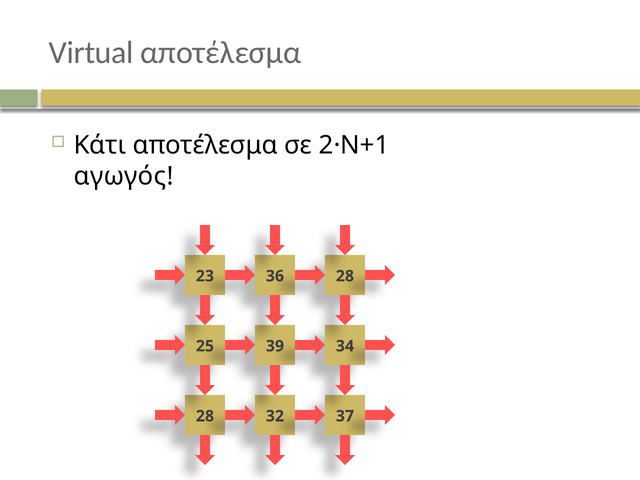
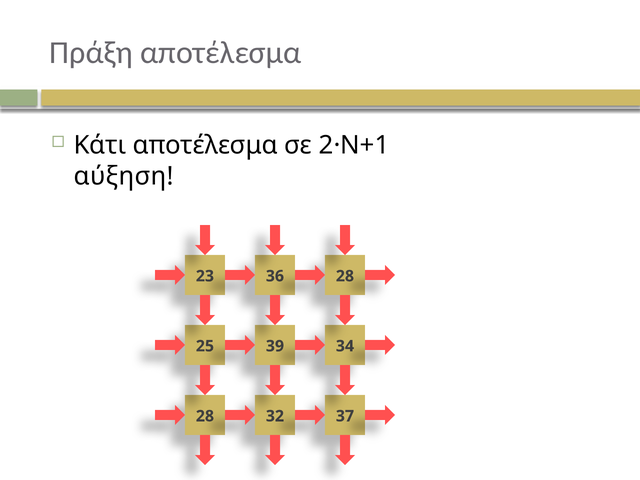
Virtual: Virtual -> Πράξη (91, 53)
αγωγός: αγωγός -> αύξηση (124, 176)
